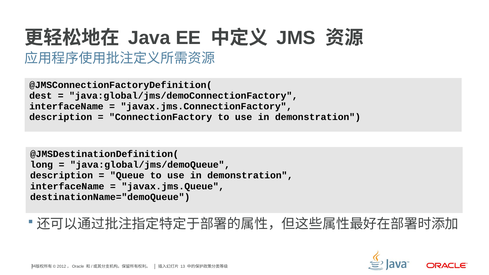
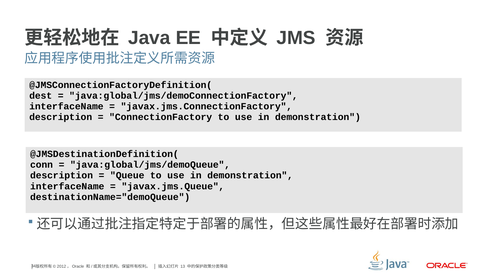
long: long -> conn (42, 165)
